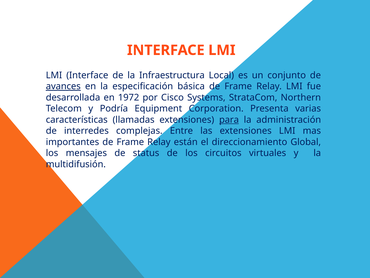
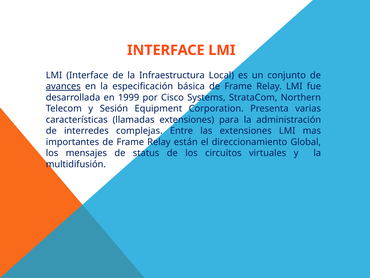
1972: 1972 -> 1999 (129, 97)
Podría: Podría -> Sesión (114, 108)
para underline: present -> none (229, 120)
